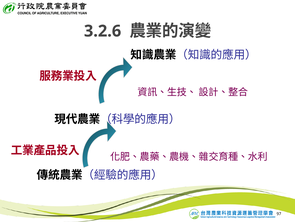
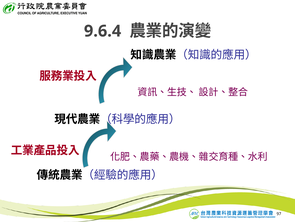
3.2.6: 3.2.6 -> 9.6.4 (103, 31)
